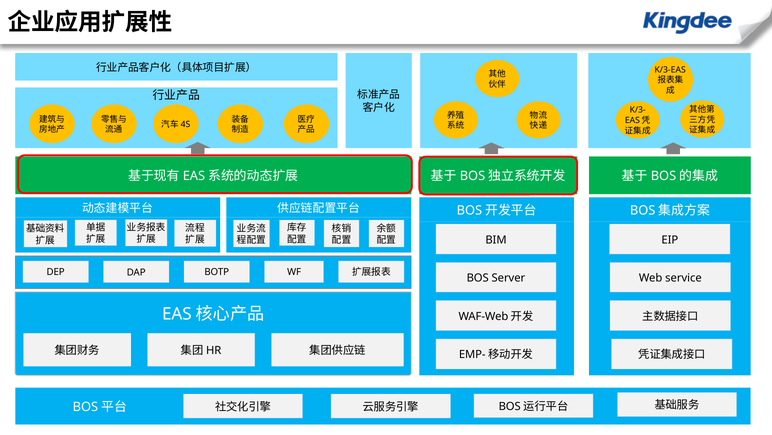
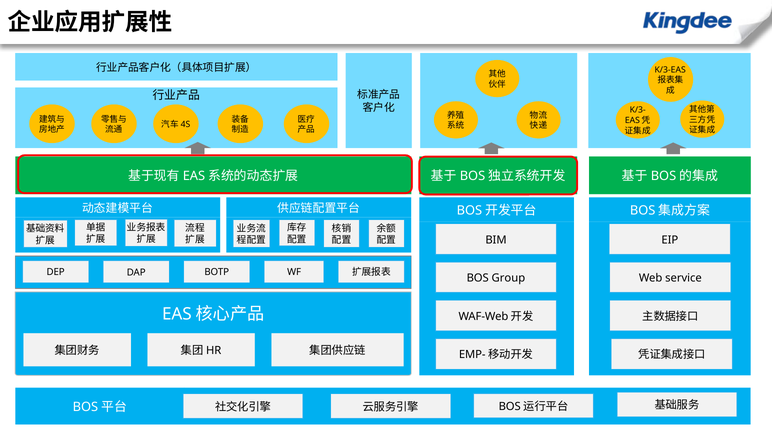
Server: Server -> Group (508, 278)
